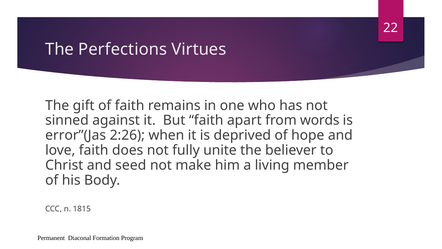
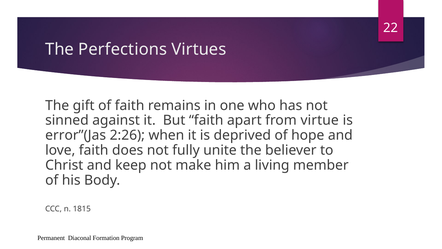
words: words -> virtue (320, 120)
seed: seed -> keep (131, 165)
